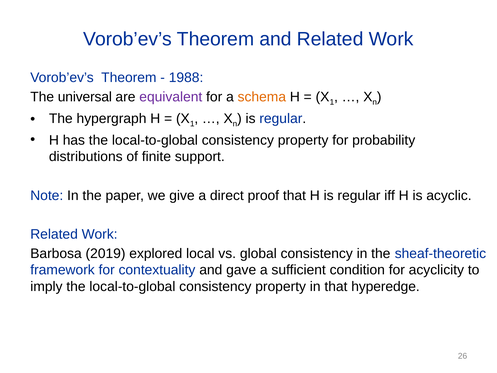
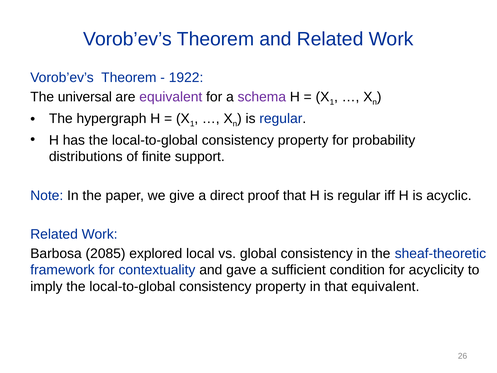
1988: 1988 -> 1922 (186, 78)
schema colour: orange -> purple (262, 97)
2019: 2019 -> 2085 (106, 253)
that hyperedge: hyperedge -> equivalent (385, 286)
